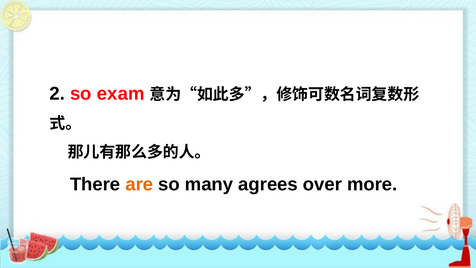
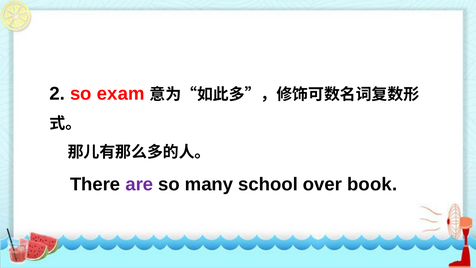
are colour: orange -> purple (139, 184)
agrees: agrees -> school (268, 184)
more: more -> book (372, 184)
